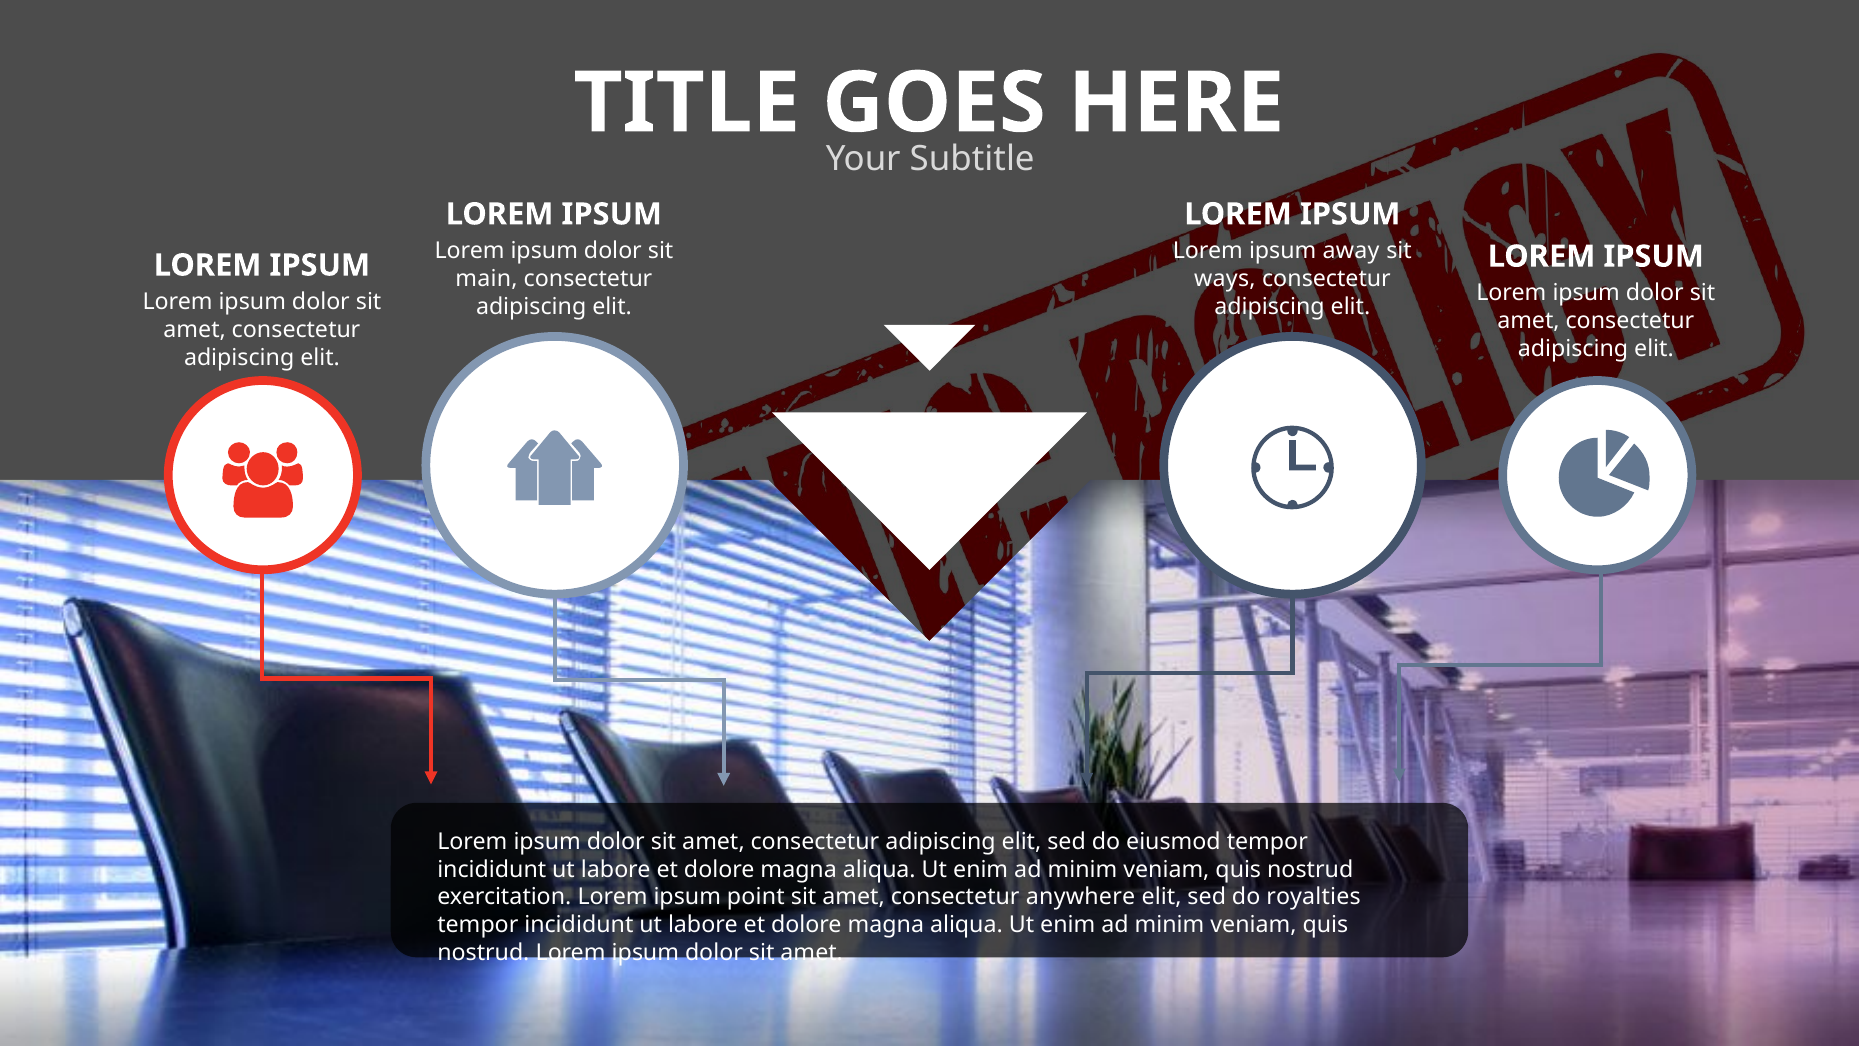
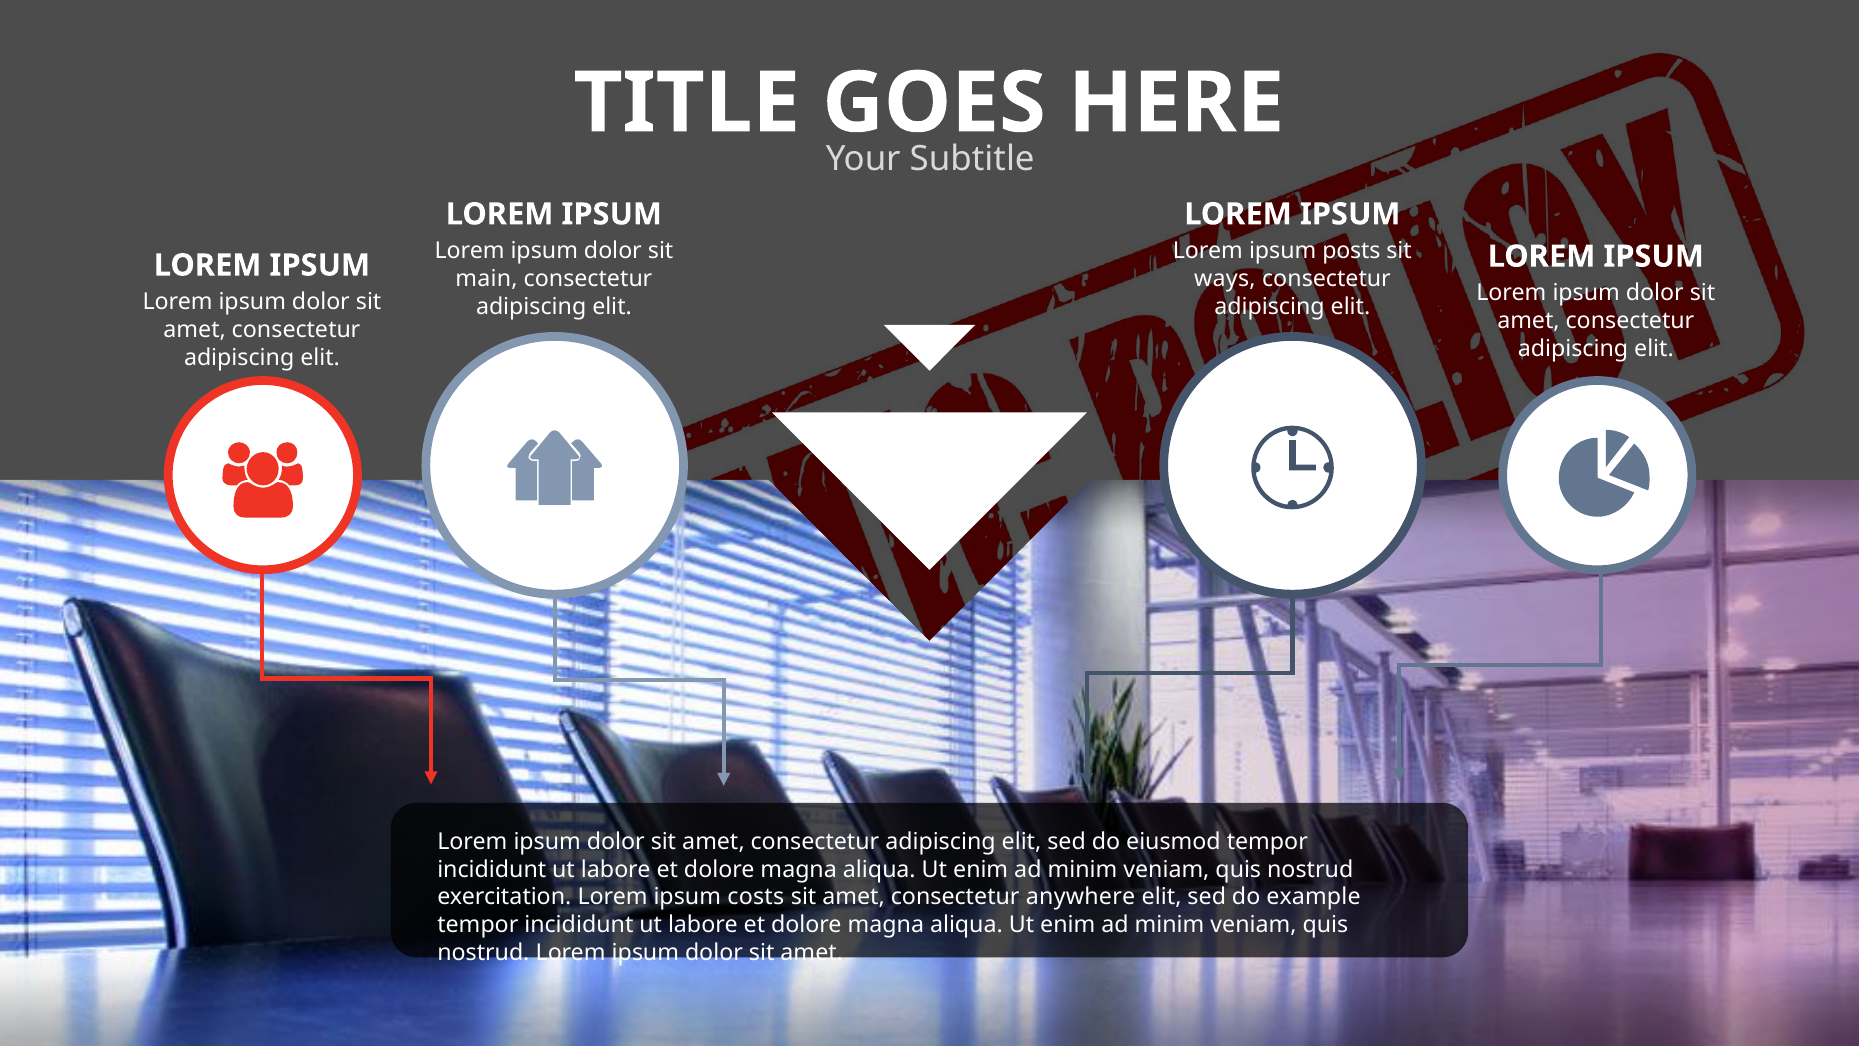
away: away -> posts (1351, 251)
point: point -> costs (756, 897)
royalties: royalties -> example (1313, 897)
